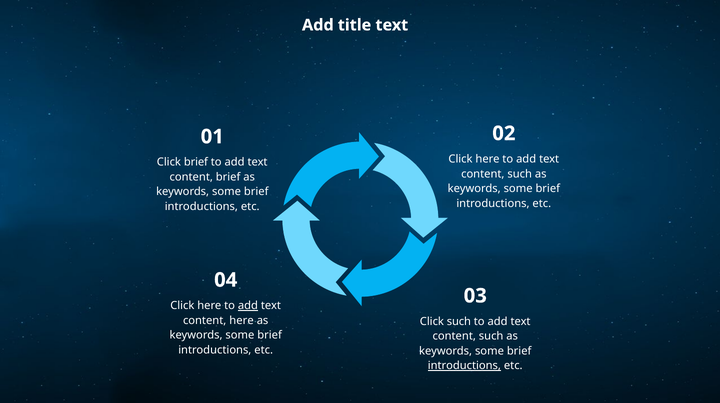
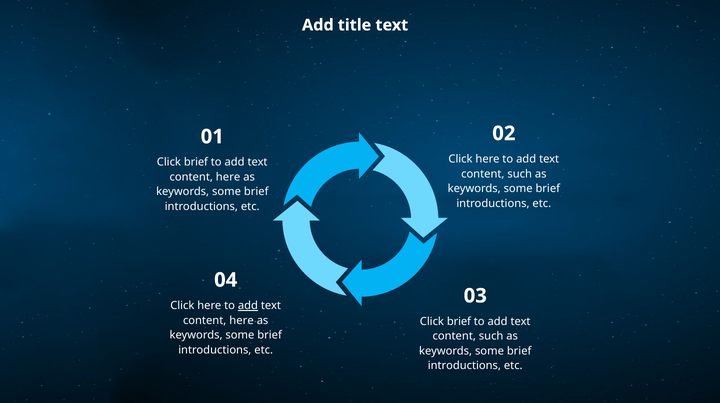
brief: brief -> here (228, 177)
such: such -> brief (459, 322)
introductions underline: present -> none (464, 366)
